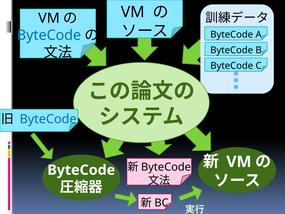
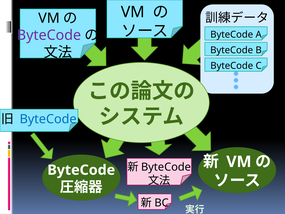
ByteCode colour: blue -> purple (49, 35)
